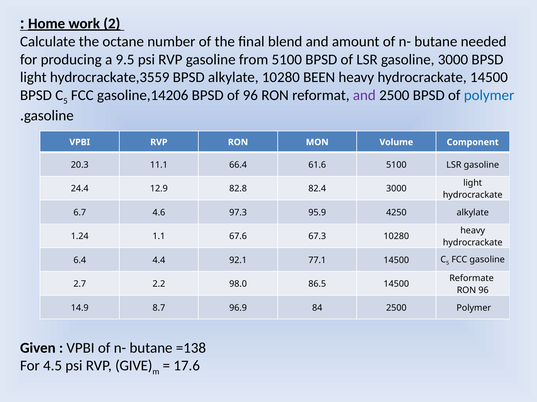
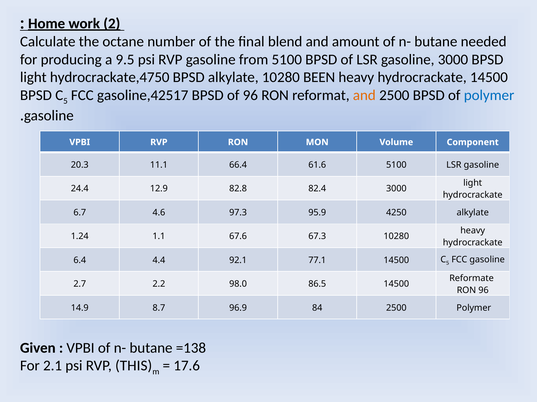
hydrocrackate,3559: hydrocrackate,3559 -> hydrocrackate,4750 (110, 77)
gasoline,14206: gasoline,14206 -> gasoline,42517 (143, 95)
and colour: purple -> orange (364, 95)
4.5: 4.5 -> 2.1 (53, 366)
GIVE: GIVE -> THIS (134, 366)
